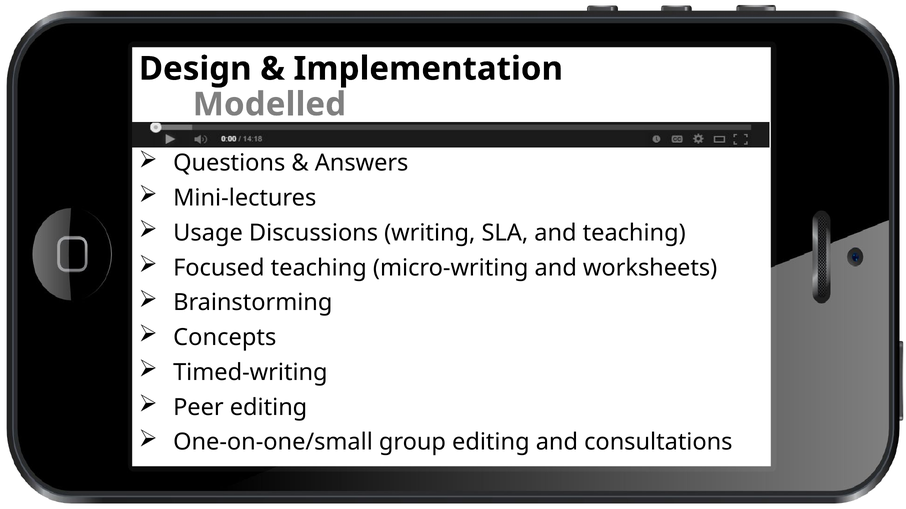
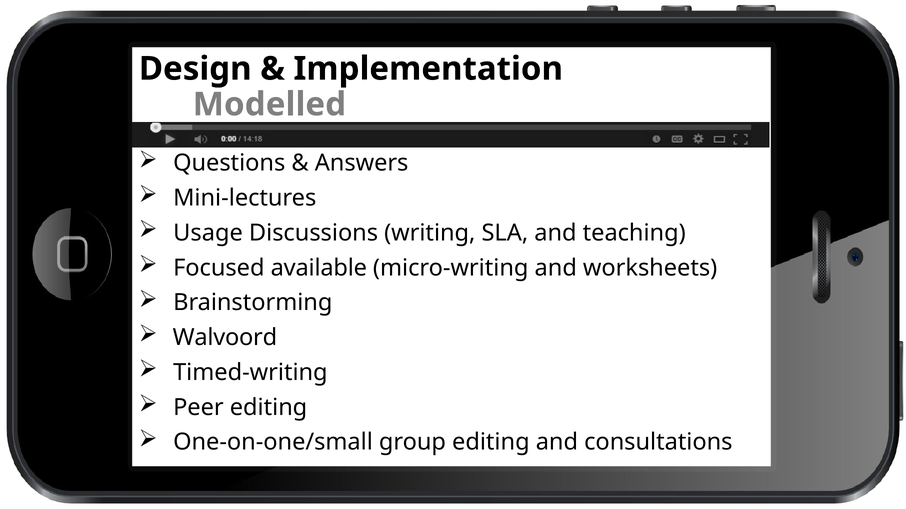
Focused teaching: teaching -> available (319, 268)
Concepts: Concepts -> Walvoord (225, 338)
